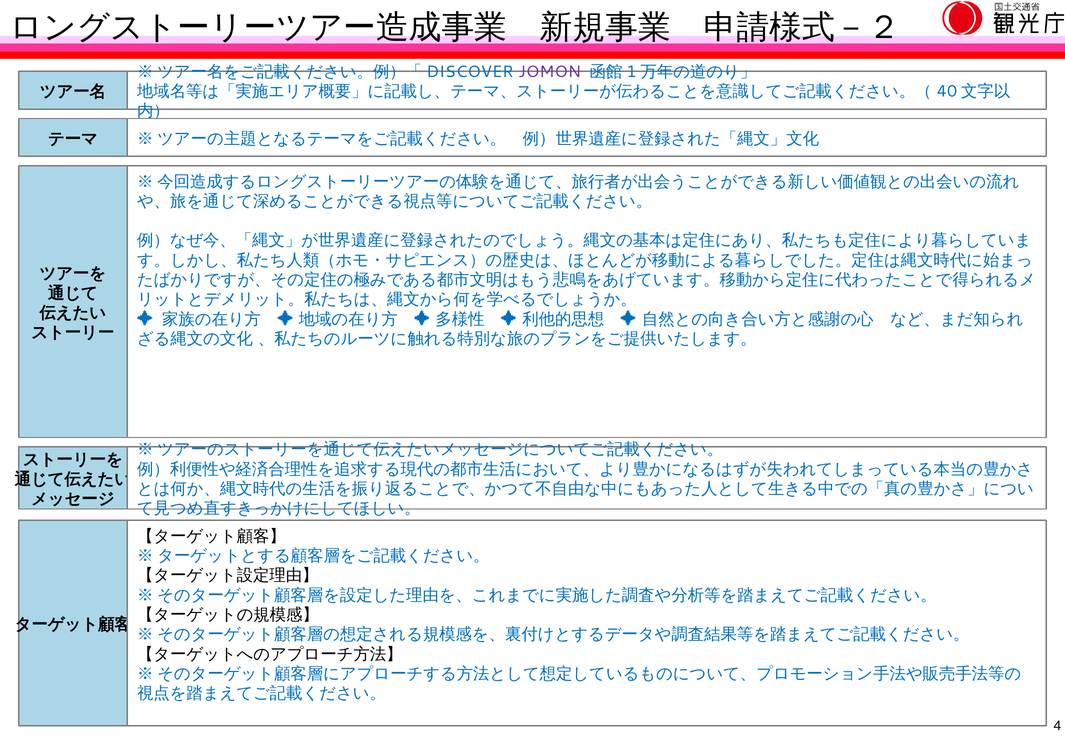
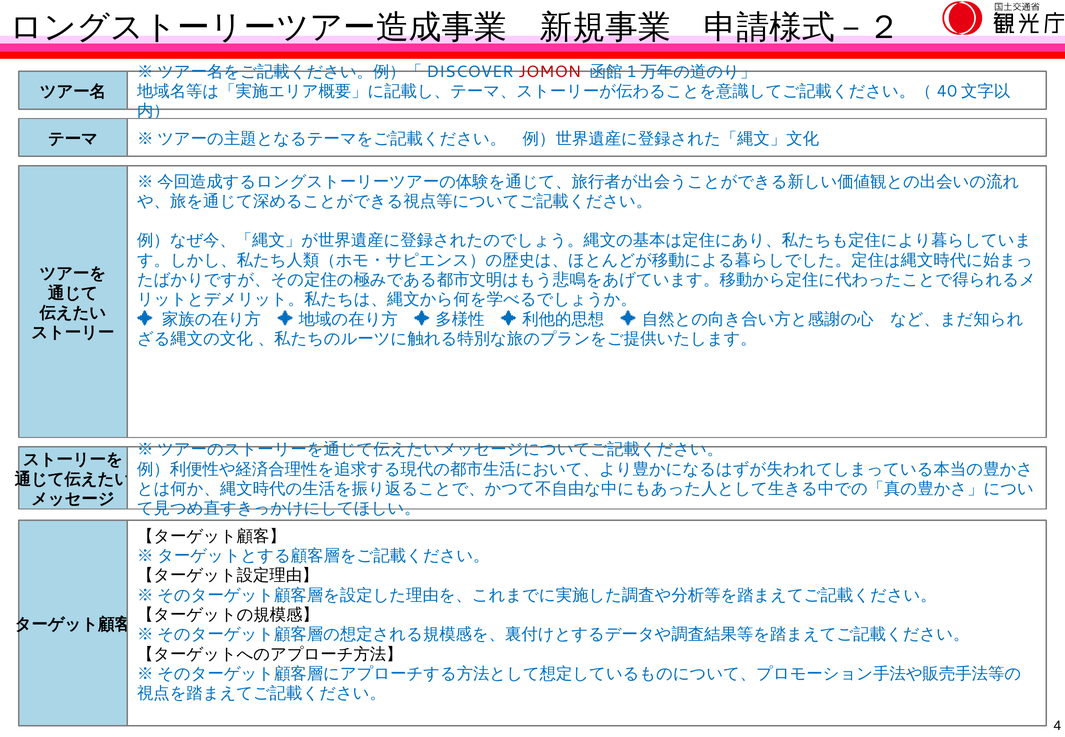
JOMON colour: purple -> red (550, 72)
